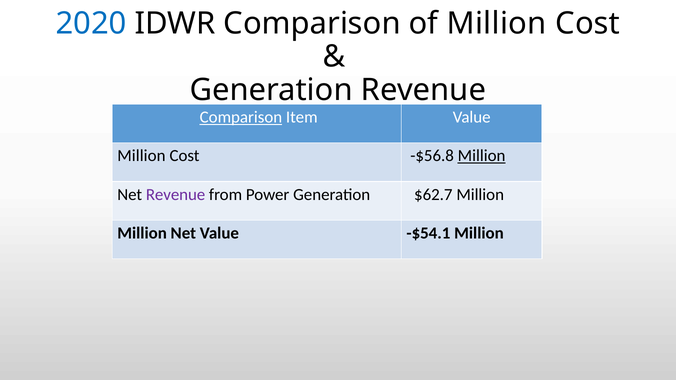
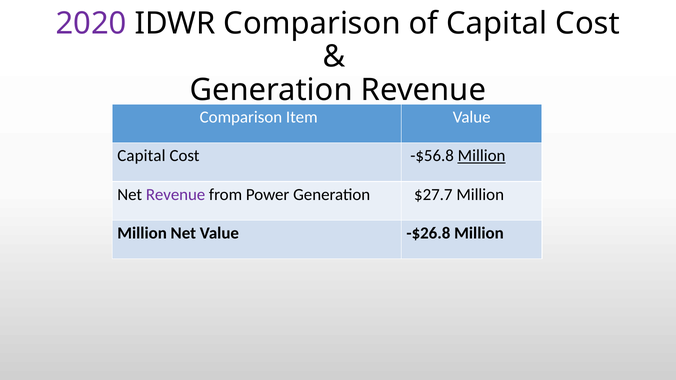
2020 colour: blue -> purple (91, 23)
of Million: Million -> Capital (497, 23)
Comparison underline: present -> none (241, 117)
Million: Million -> Capital (141, 156)
$62.7: $62.7 -> $27.7 (433, 195)
-$54.1: -$54.1 -> -$26.8 (428, 233)
